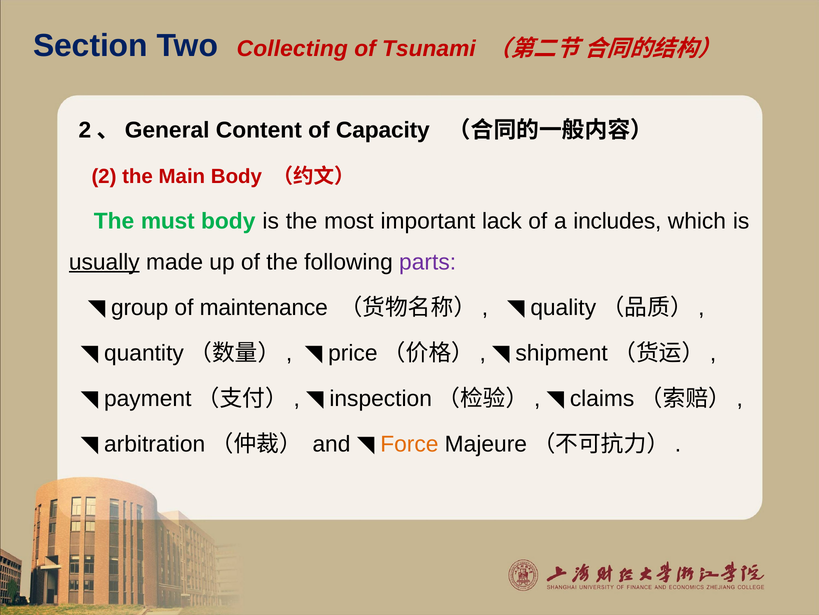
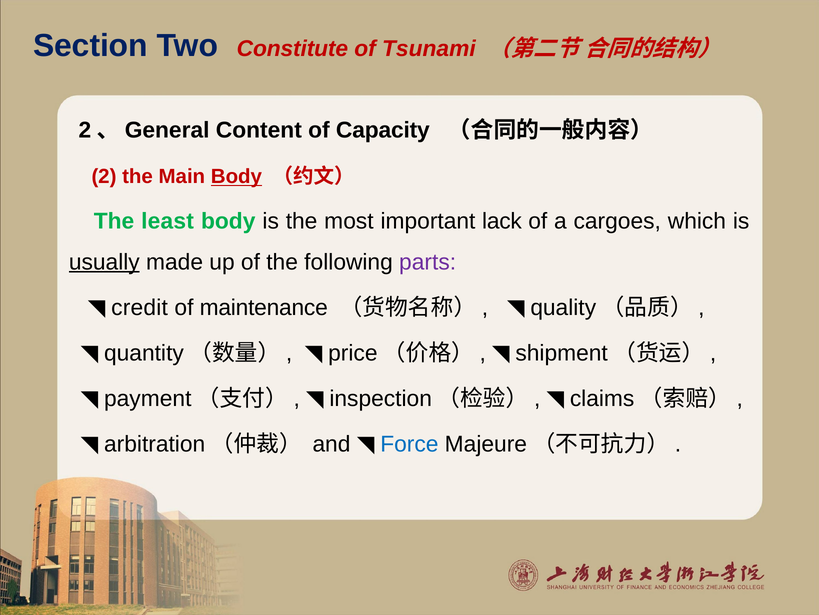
Collecting: Collecting -> Constitute (292, 48)
Body underline: none -> present (236, 176)
must: must -> least (168, 221)
includes: includes -> cargoes (617, 221)
group: group -> credit (140, 307)
Force colour: orange -> blue (409, 444)
